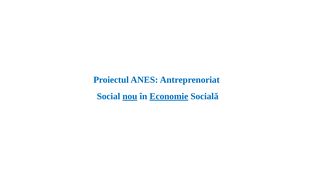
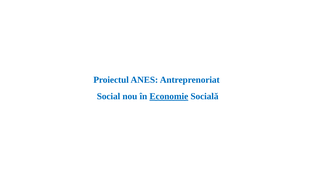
nou underline: present -> none (130, 97)
